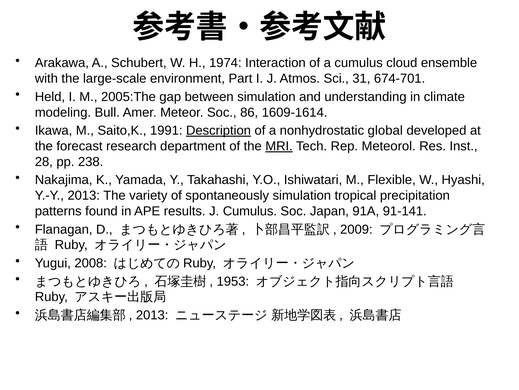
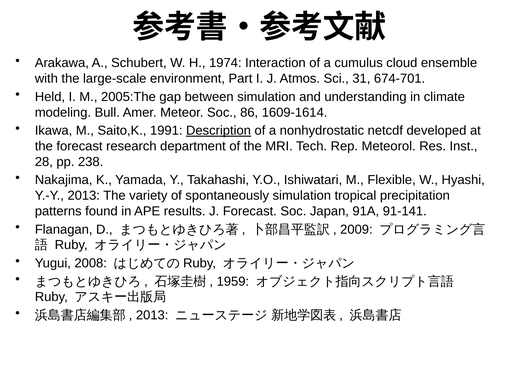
global: global -> netcdf (385, 130)
MRI underline: present -> none (279, 146)
J Cumulus: Cumulus -> Forecast (250, 211)
1953: 1953 -> 1959 (233, 281)
